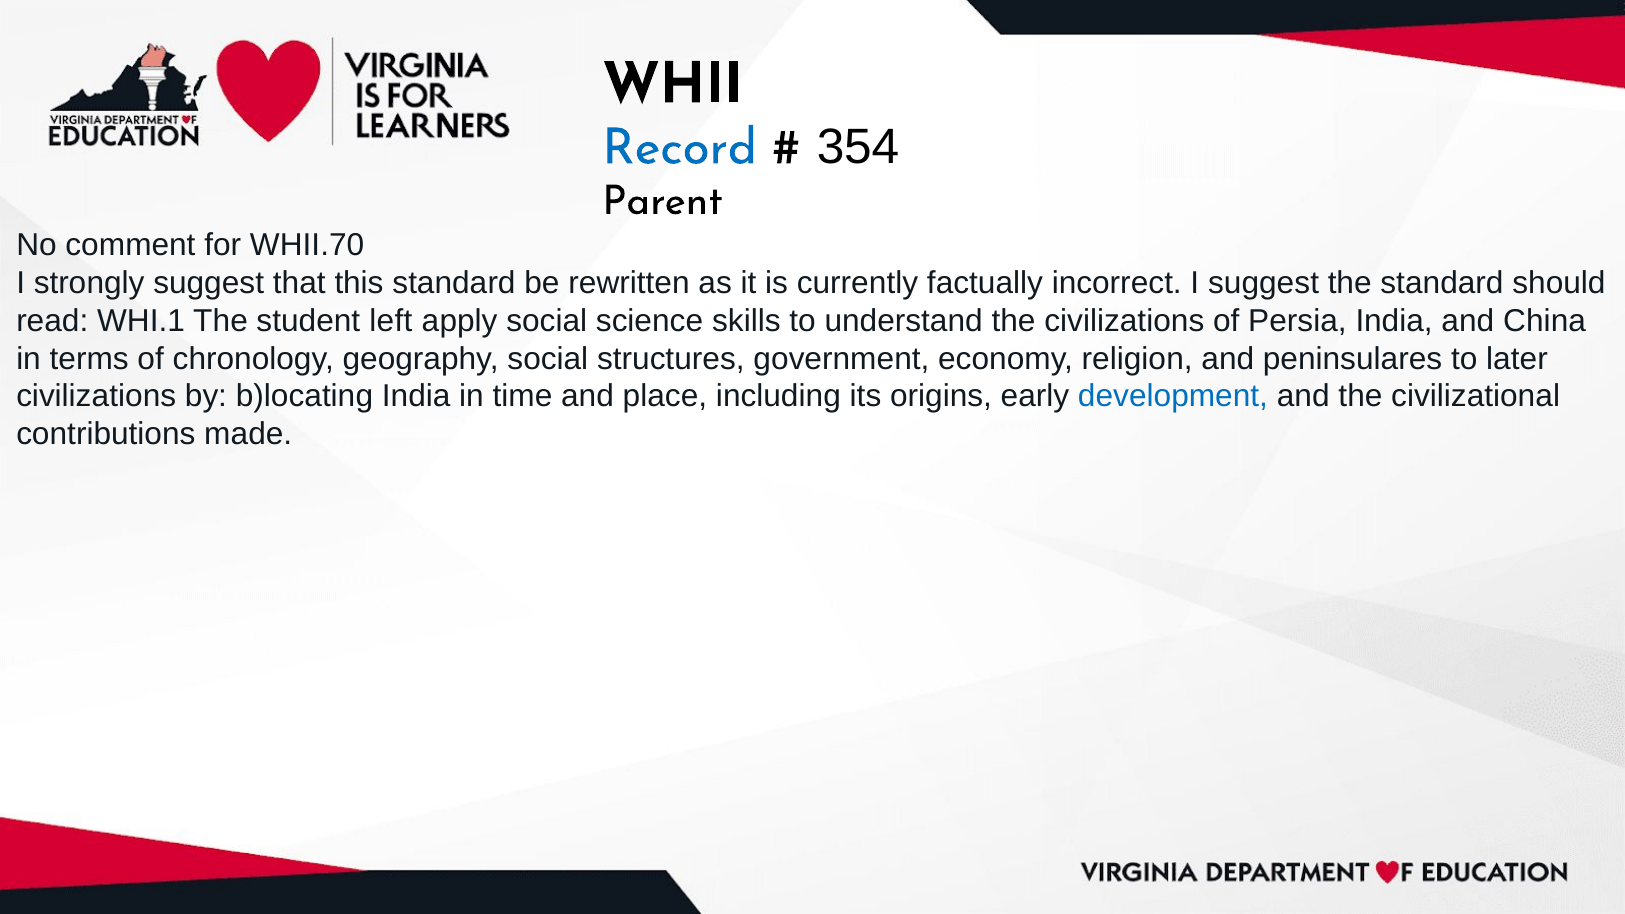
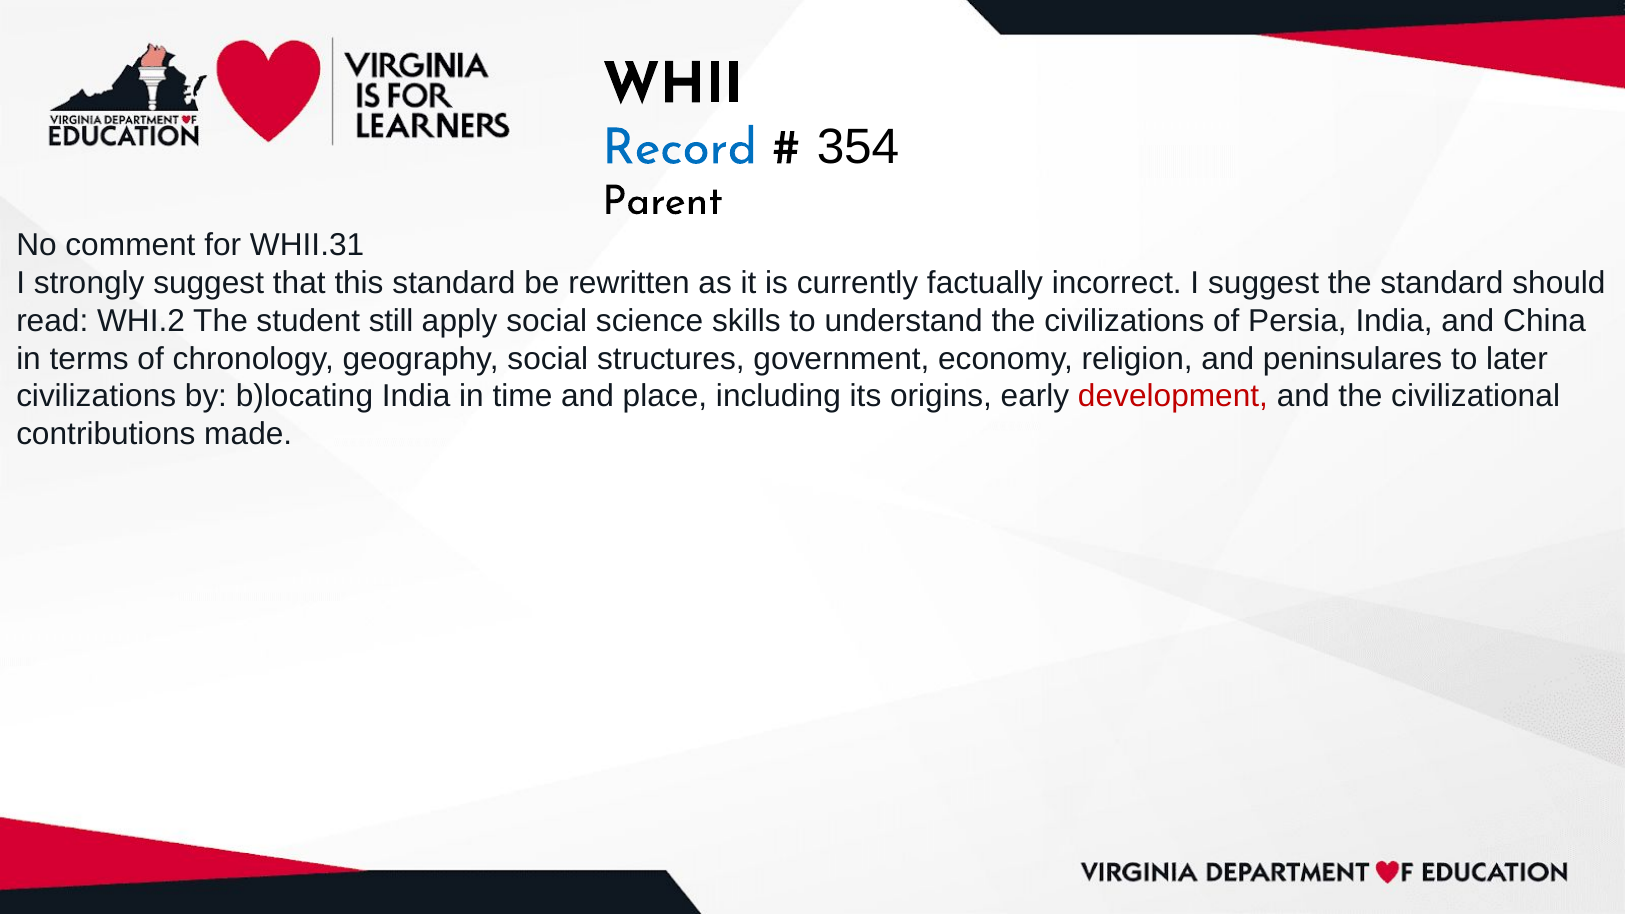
WHII.70: WHII.70 -> WHII.31 (307, 245)
WHI.1: WHI.1 -> WHI.2 (141, 321)
left: left -> still (391, 321)
development colour: blue -> red (1173, 397)
